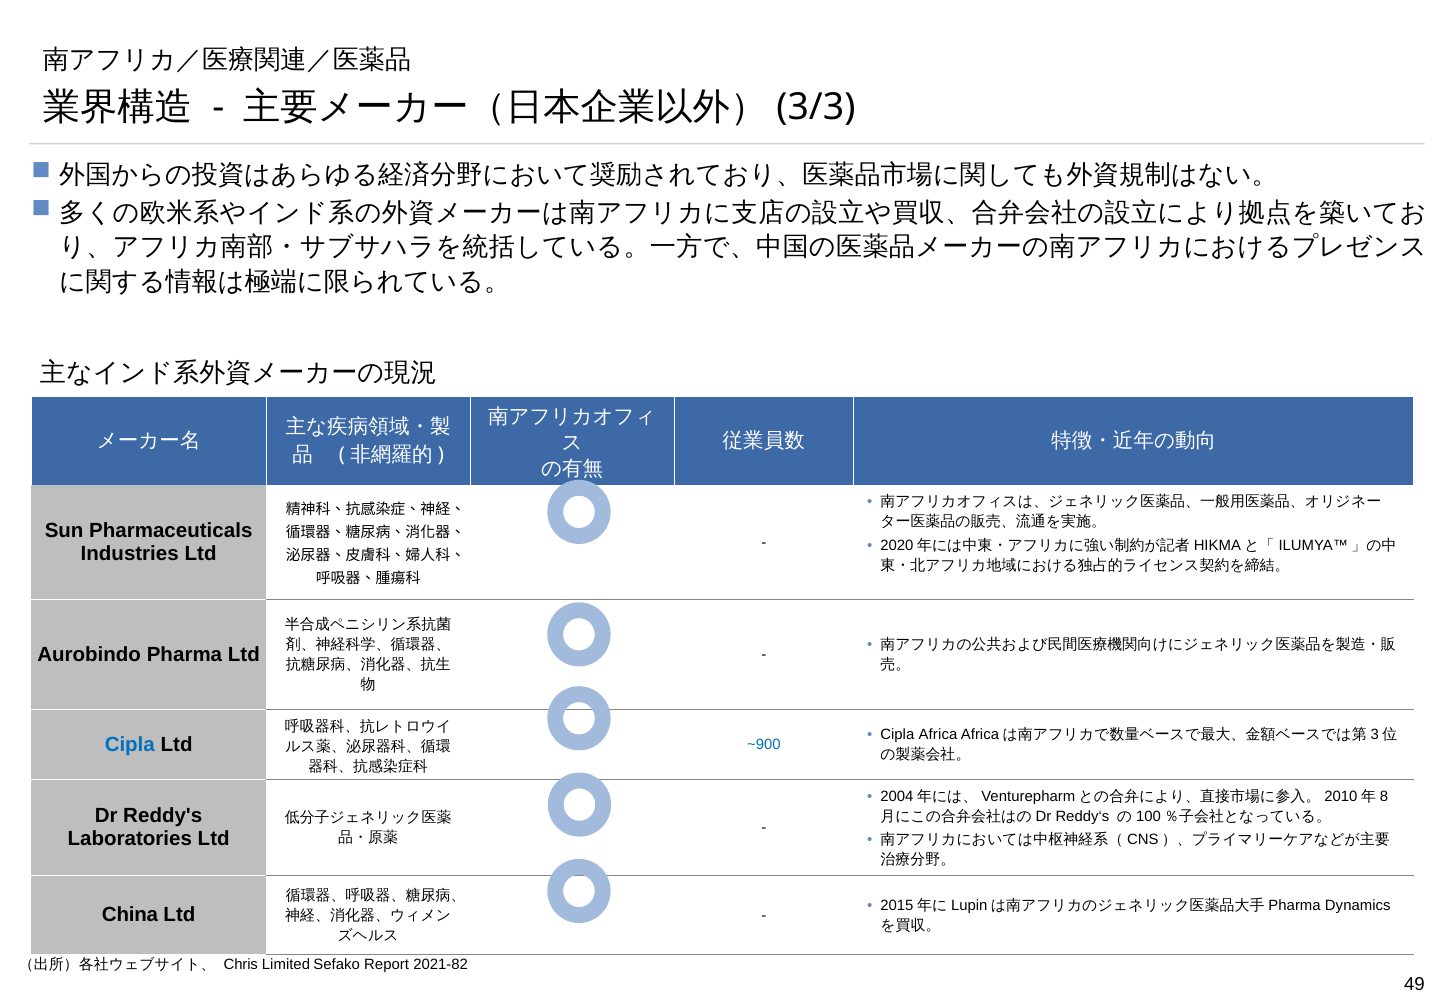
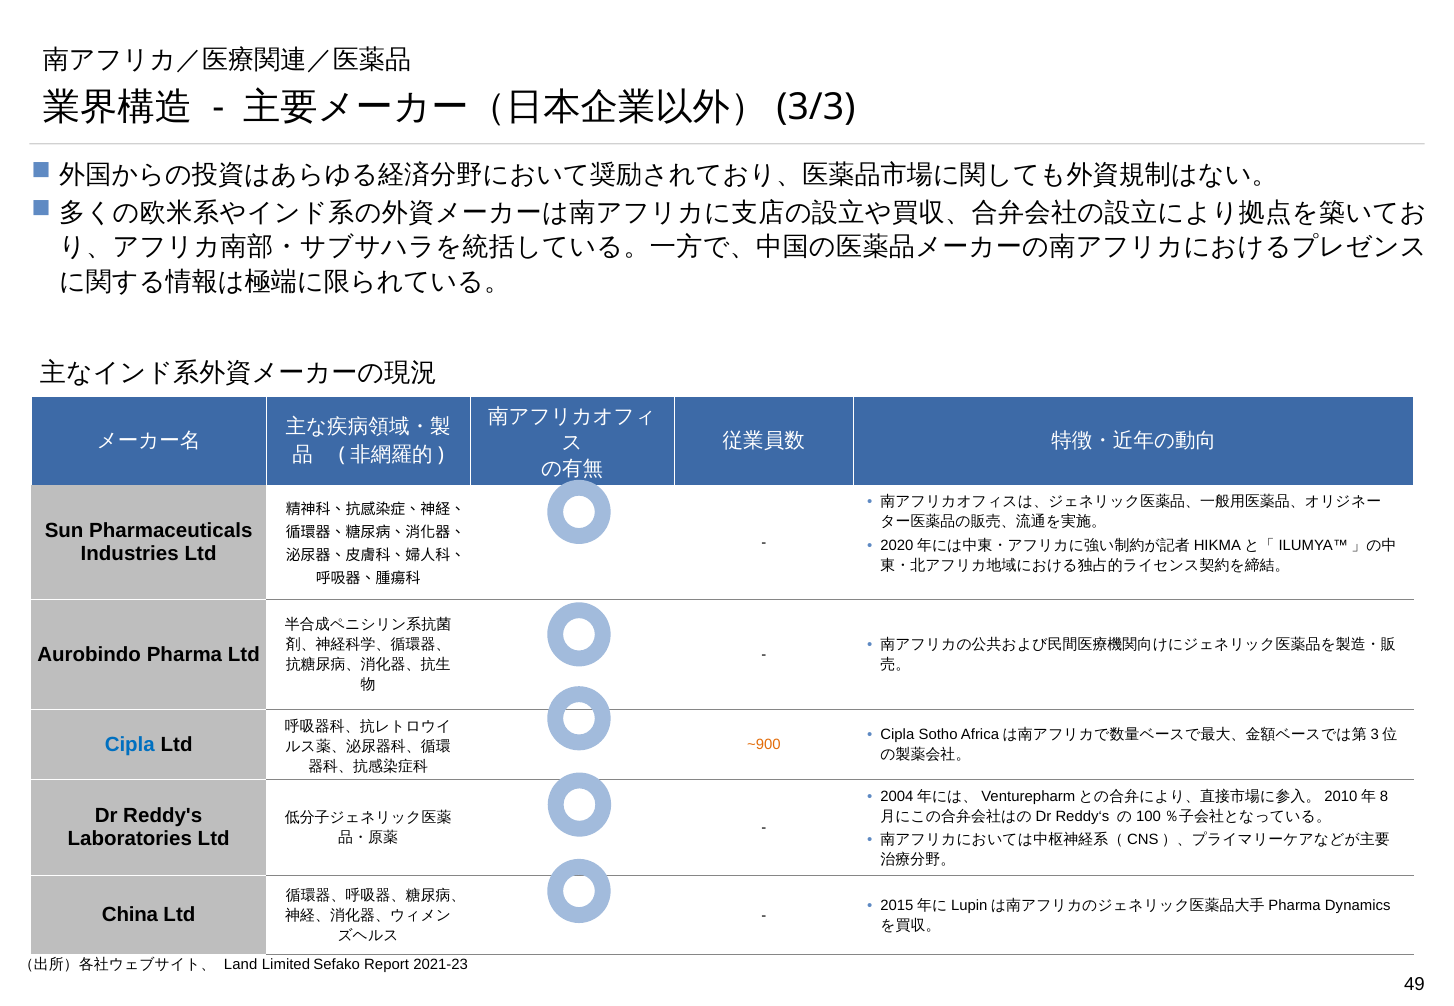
Africa: Africa -> Sotho (938, 735)
~900 colour: blue -> orange (764, 745)
Chris: Chris -> Land (241, 965)
2021-82: 2021-82 -> 2021-23 (441, 965)
